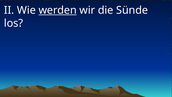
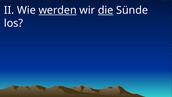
die underline: none -> present (106, 10)
